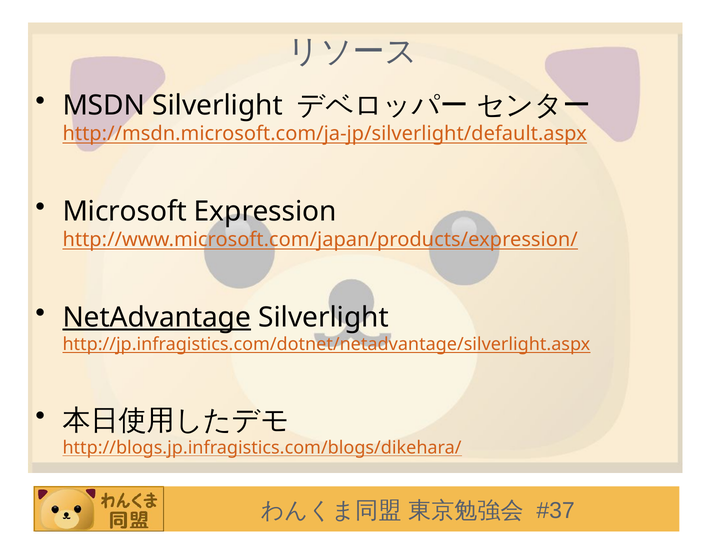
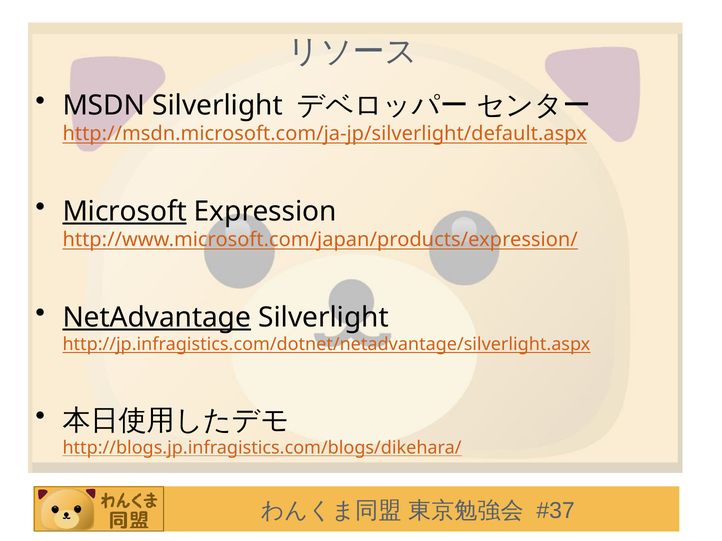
Microsoft underline: none -> present (125, 212)
